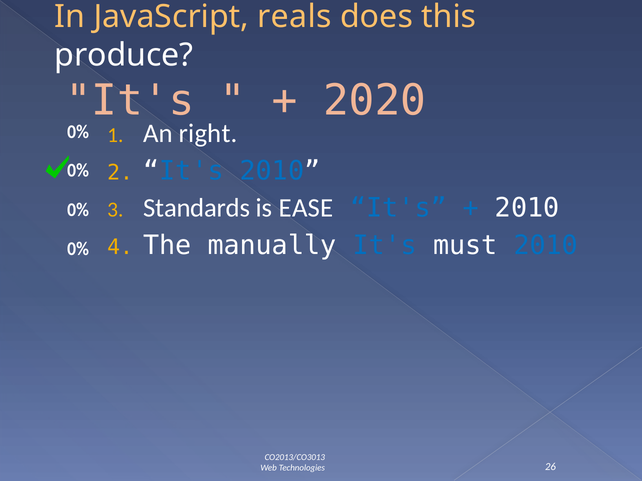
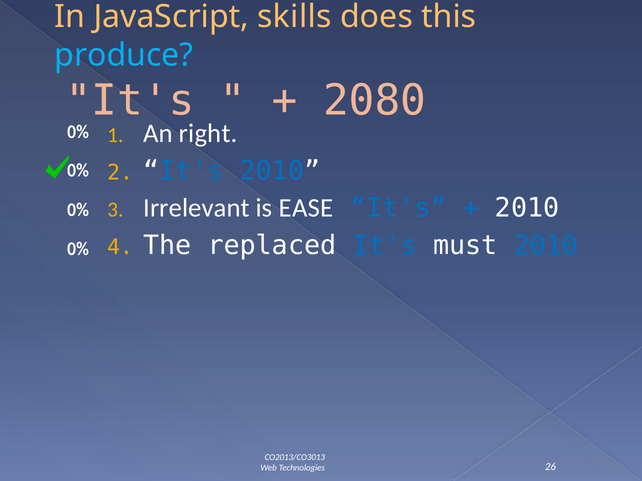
reals: reals -> skills (294, 17)
produce colour: white -> light blue (124, 55)
2020: 2020 -> 2080 (375, 101)
Standards: Standards -> Irrelevant (197, 208)
manually: manually -> replaced (272, 246)
